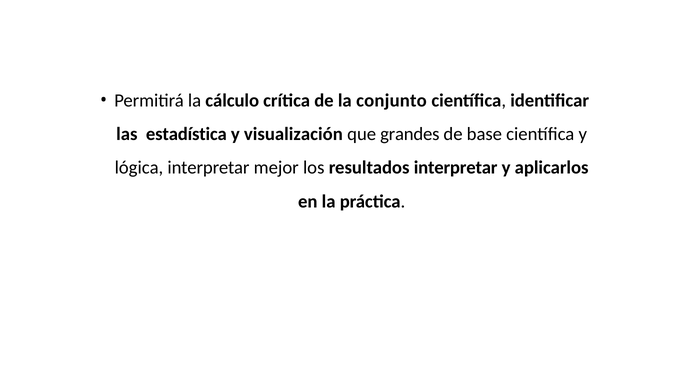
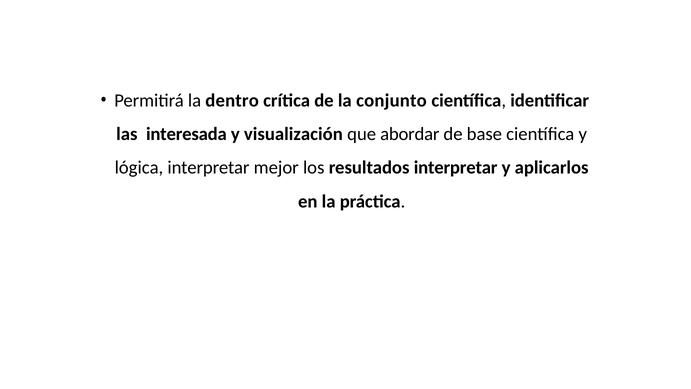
cálculo: cálculo -> dentro (232, 100)
estadística: estadística -> interesada (186, 134)
grandes: grandes -> abordar (410, 134)
